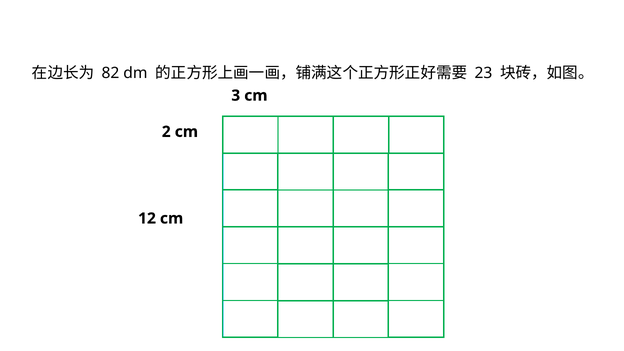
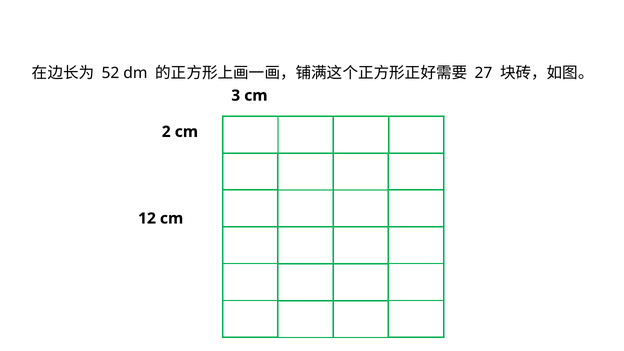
82: 82 -> 52 (110, 73)
23: 23 -> 27 (483, 73)
